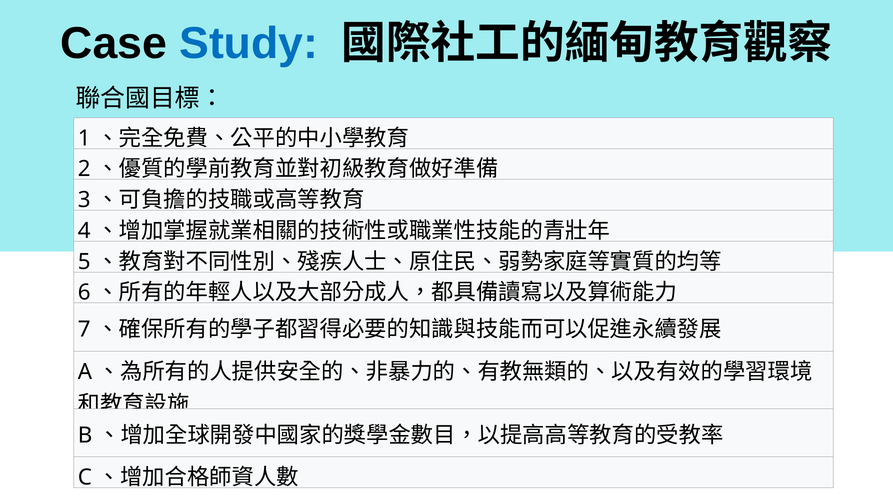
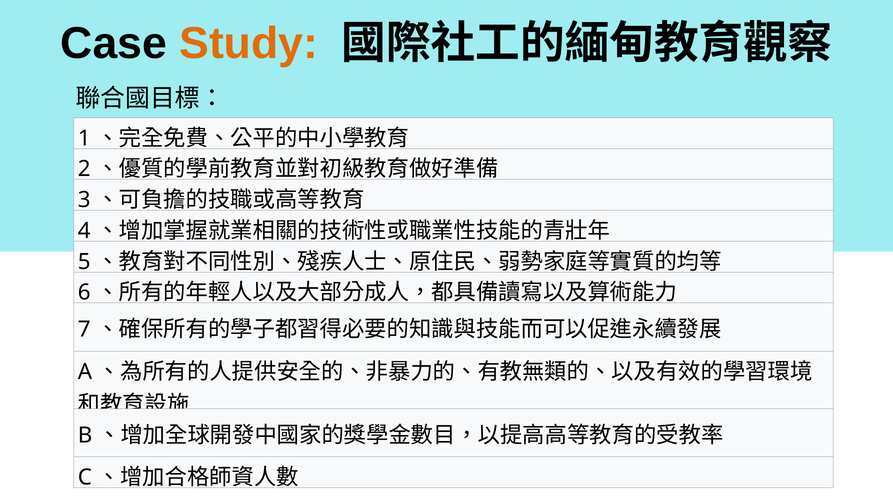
Study colour: blue -> orange (249, 44)
